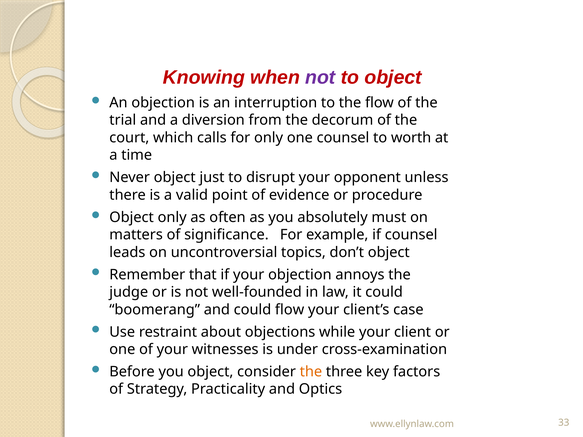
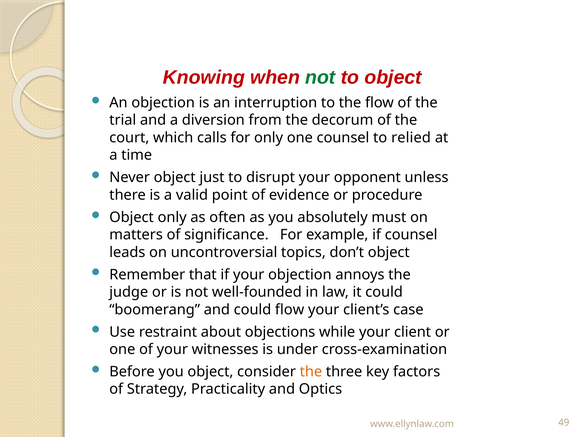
not colour: purple -> green (320, 78)
worth: worth -> relied (411, 138)
33: 33 -> 49 (564, 423)
